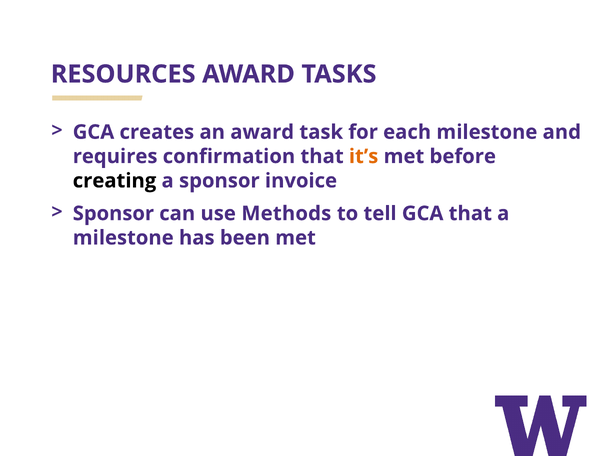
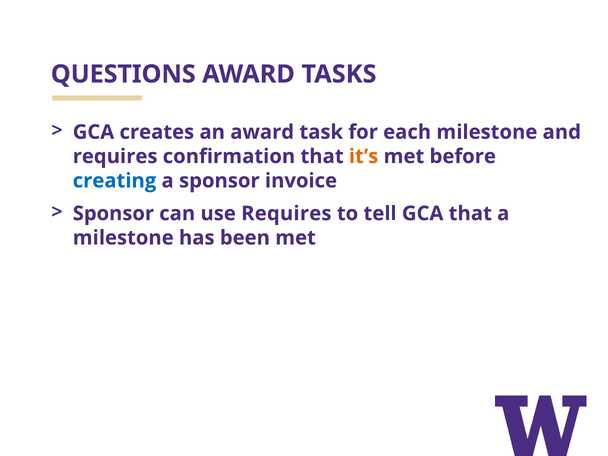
RESOURCES: RESOURCES -> QUESTIONS (123, 74)
creating colour: black -> blue (114, 181)
use Methods: Methods -> Requires (286, 214)
